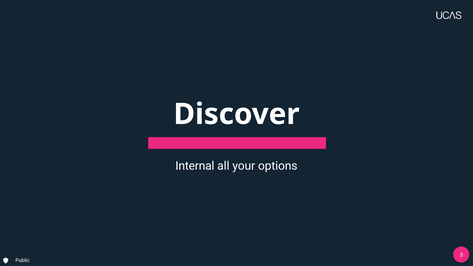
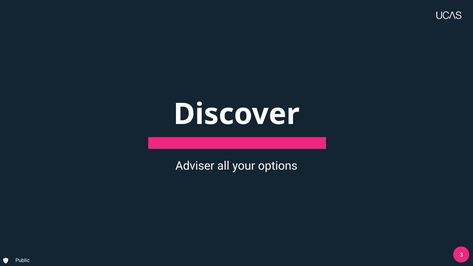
Internal: Internal -> Adviser (195, 166)
